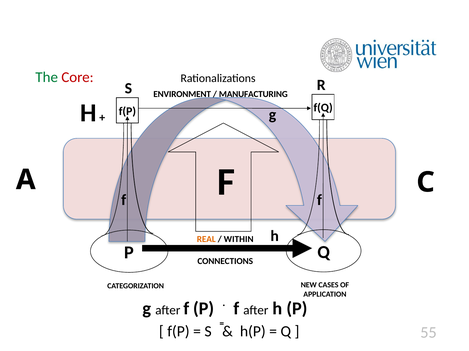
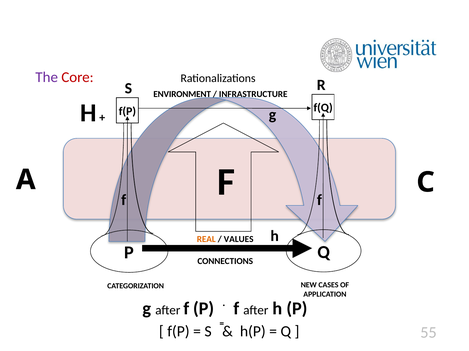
The colour: green -> purple (47, 77)
MANUFACTURING: MANUFACTURING -> INFRASTRUCTURE (253, 94)
WITHIN: WITHIN -> VALUES (239, 240)
